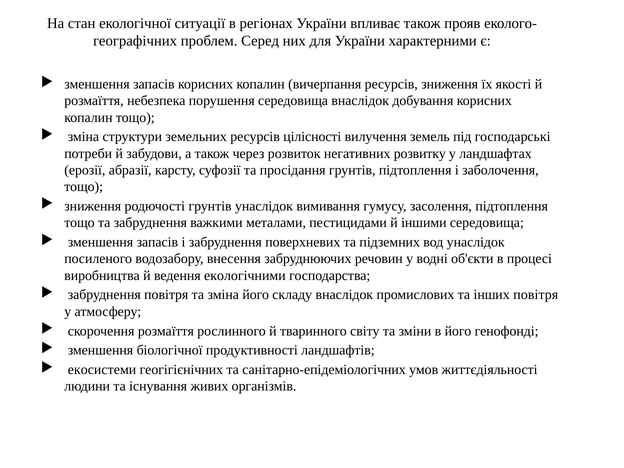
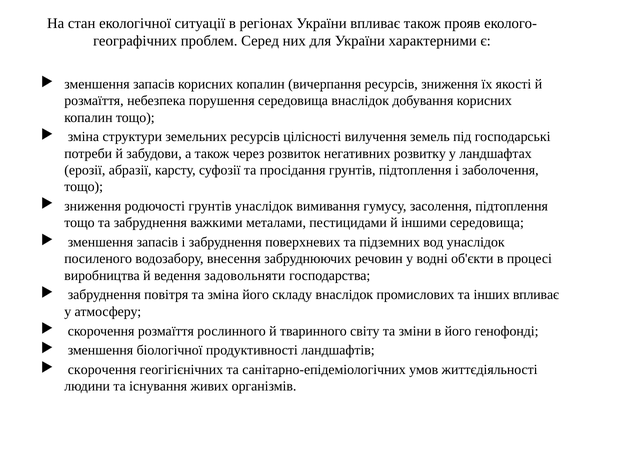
екологічними: екологічними -> задовольняти (245, 276)
інших повітря: повітря -> впливає (536, 295)
екосистеми: екосистеми -> скорочення (102, 370)
